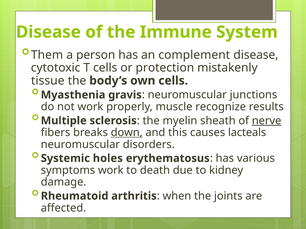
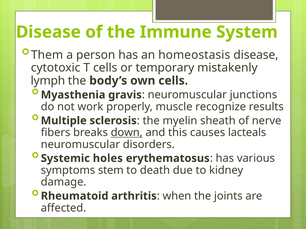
complement: complement -> homeostasis (194, 55)
protection: protection -> temporary (165, 68)
tissue: tissue -> lymph (48, 81)
nerve underline: present -> none (267, 121)
symptoms work: work -> stem (111, 171)
